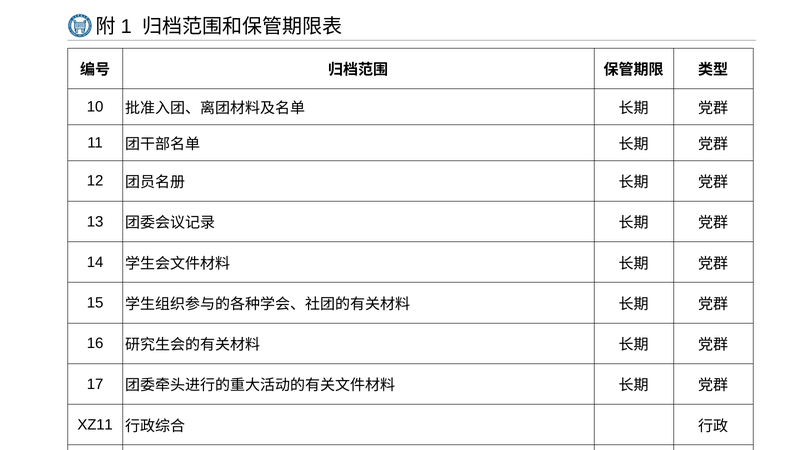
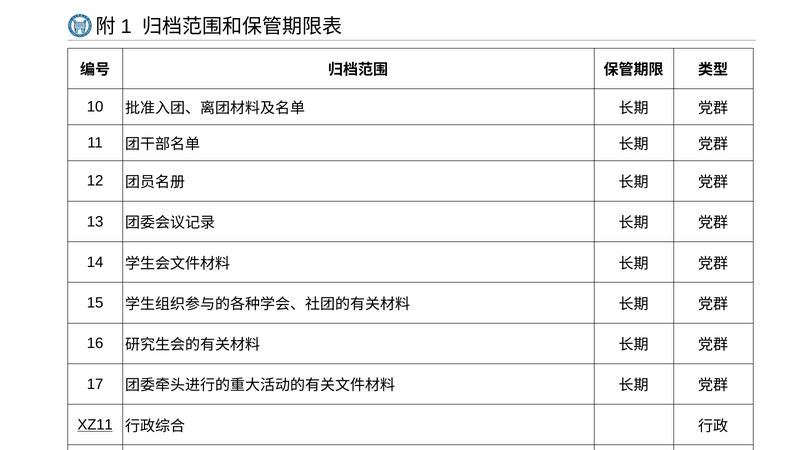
XZ11 underline: none -> present (95, 425)
